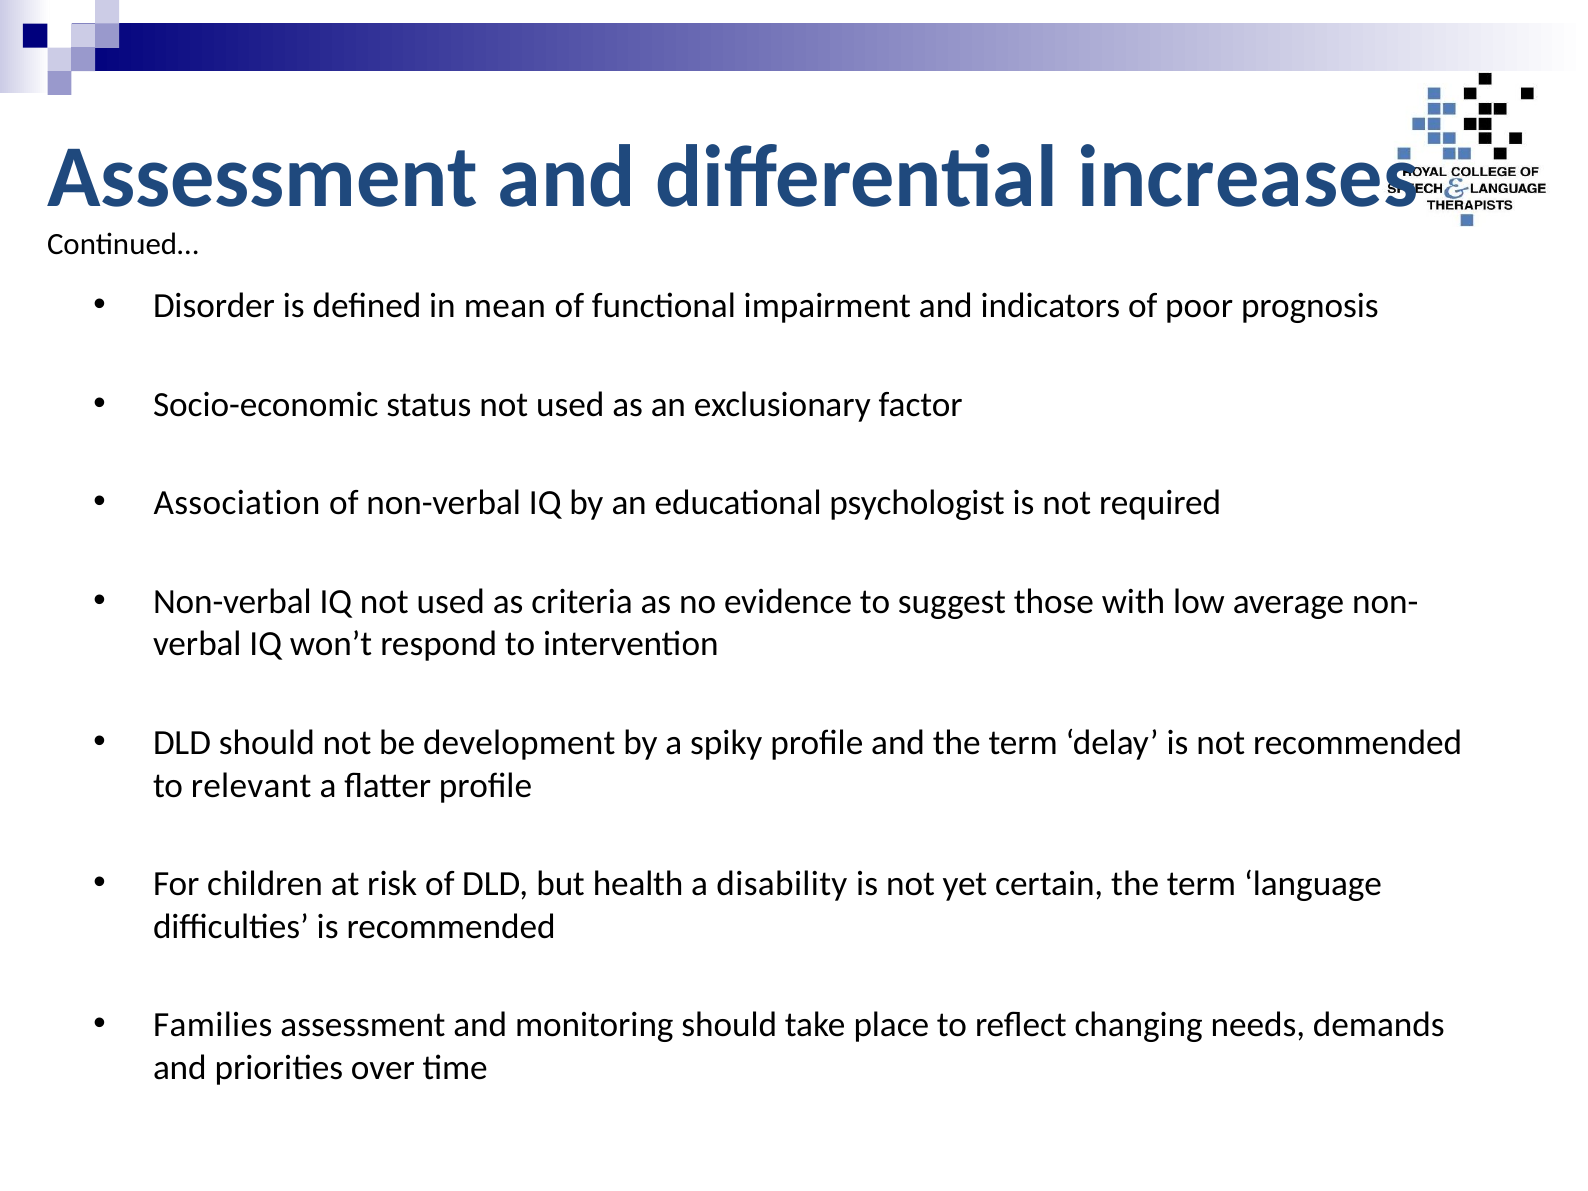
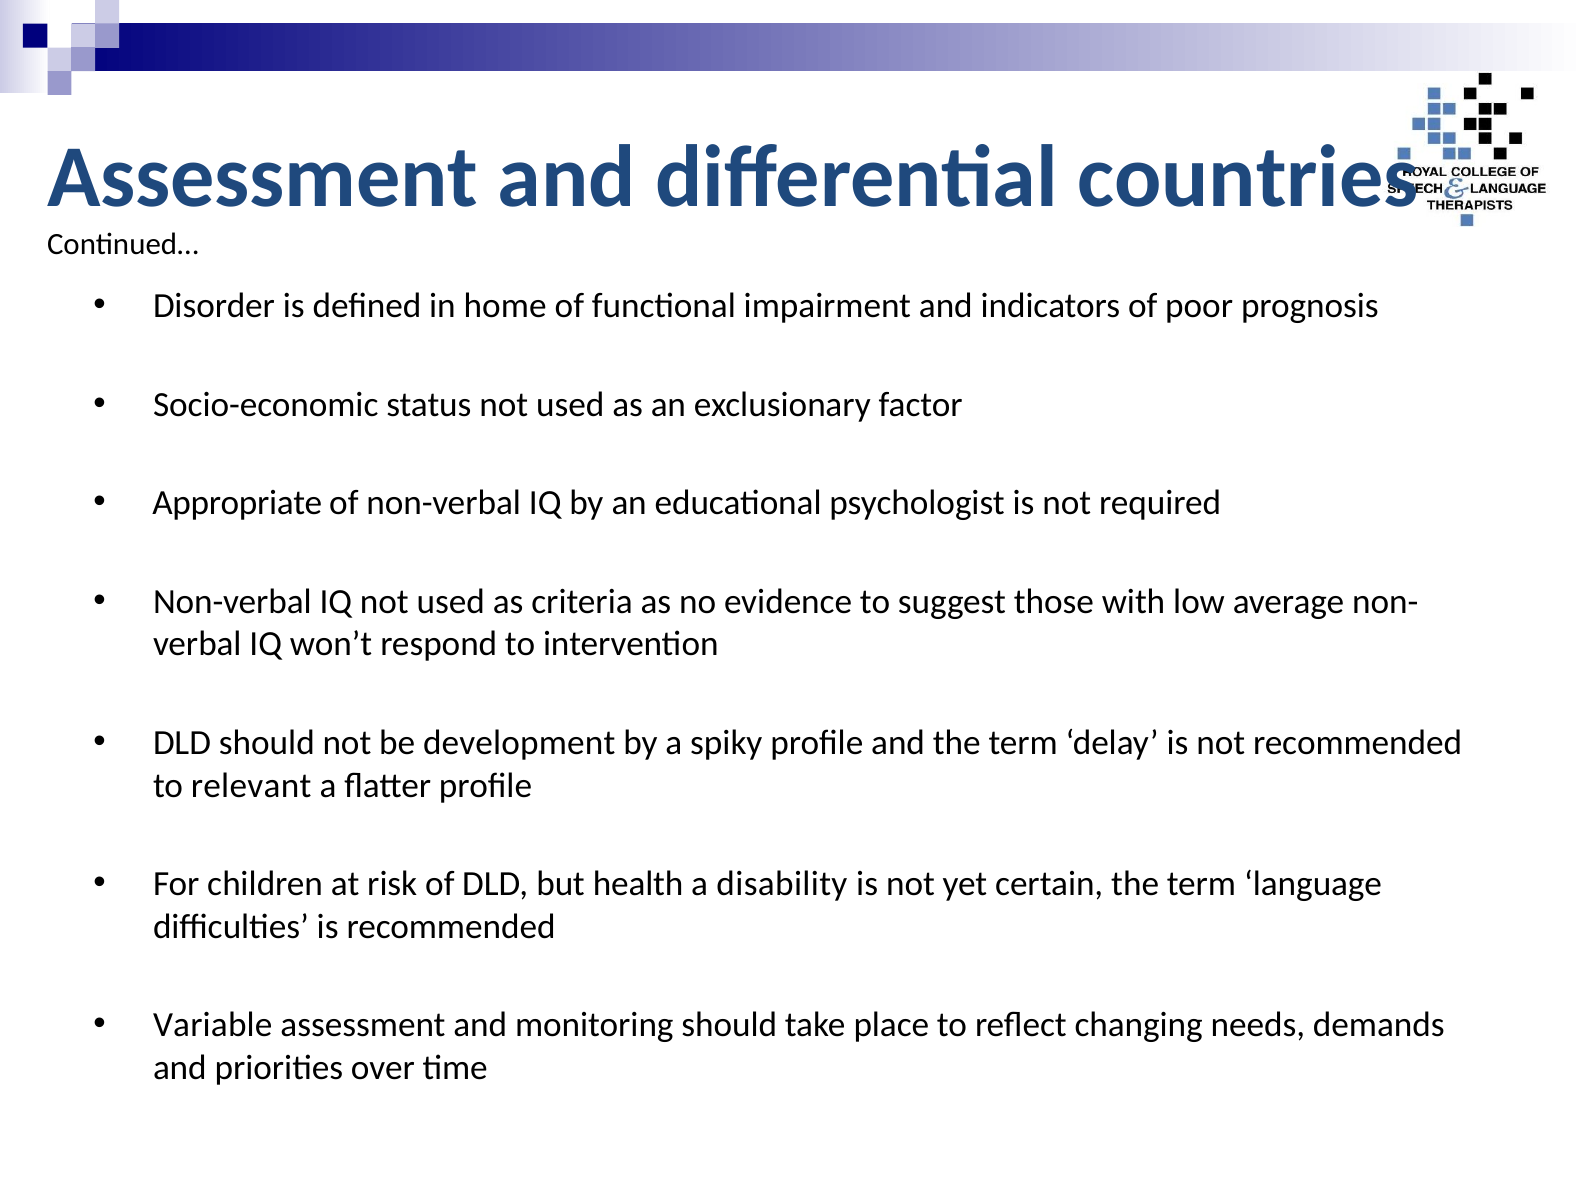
increases: increases -> countries (1248, 177)
mean: mean -> home (505, 306)
Association: Association -> Appropriate (237, 503)
Families: Families -> Variable (213, 1025)
